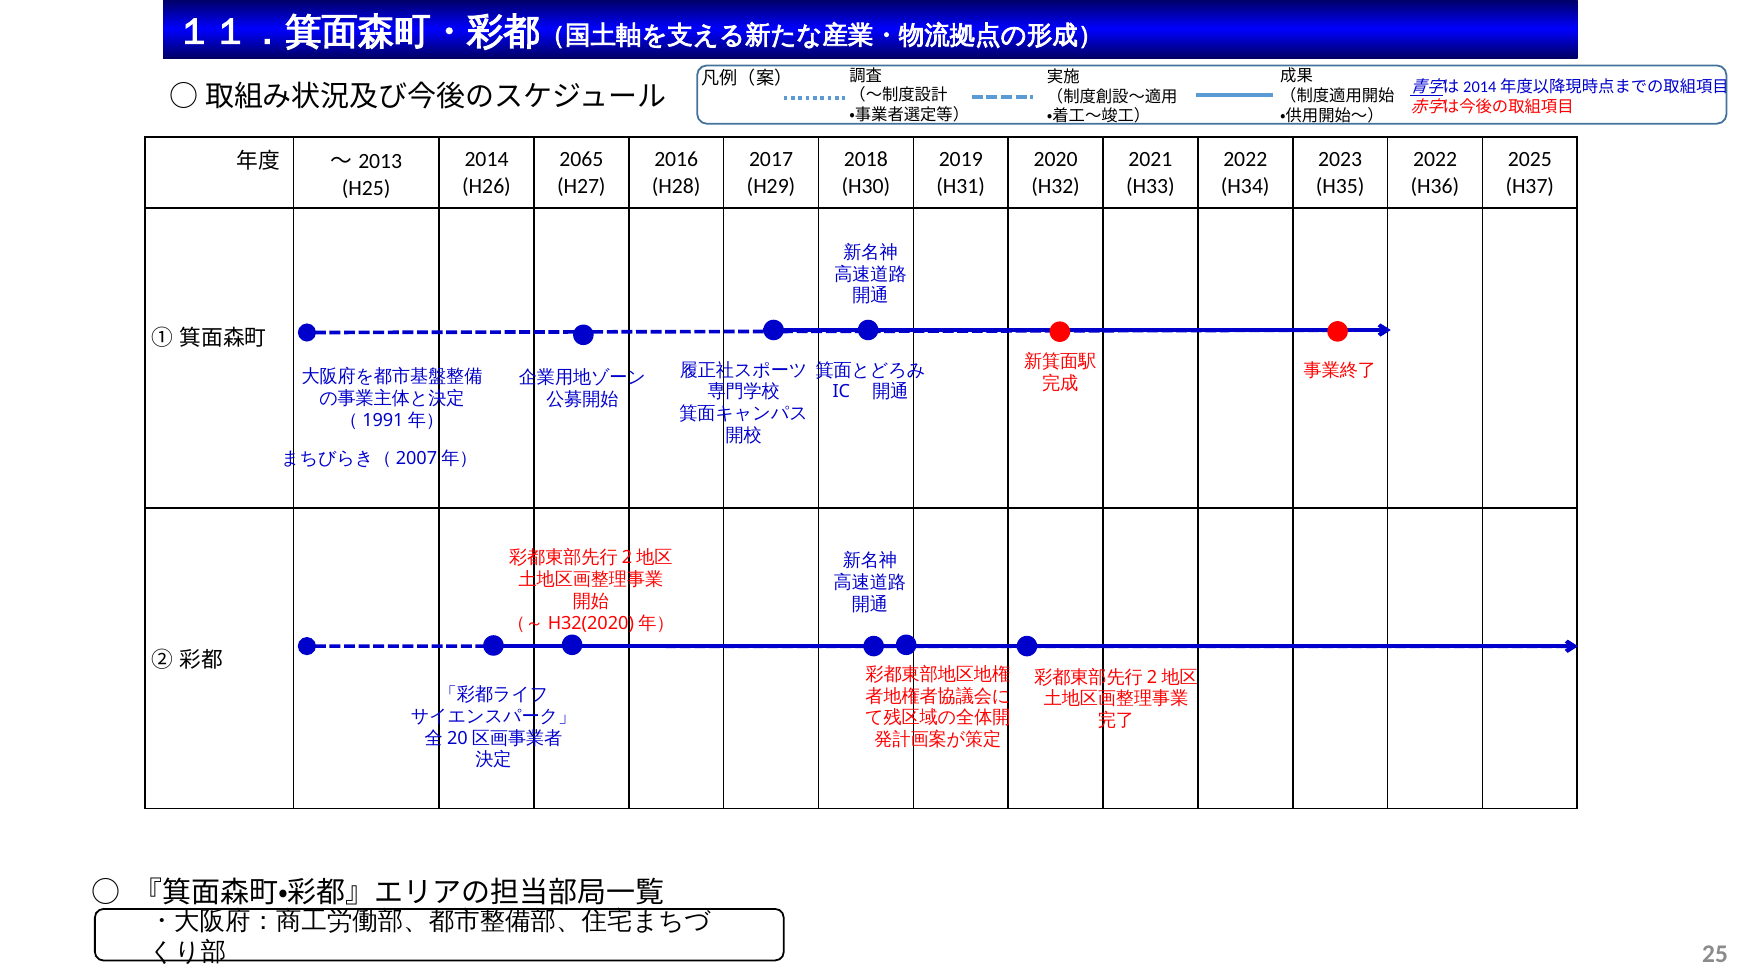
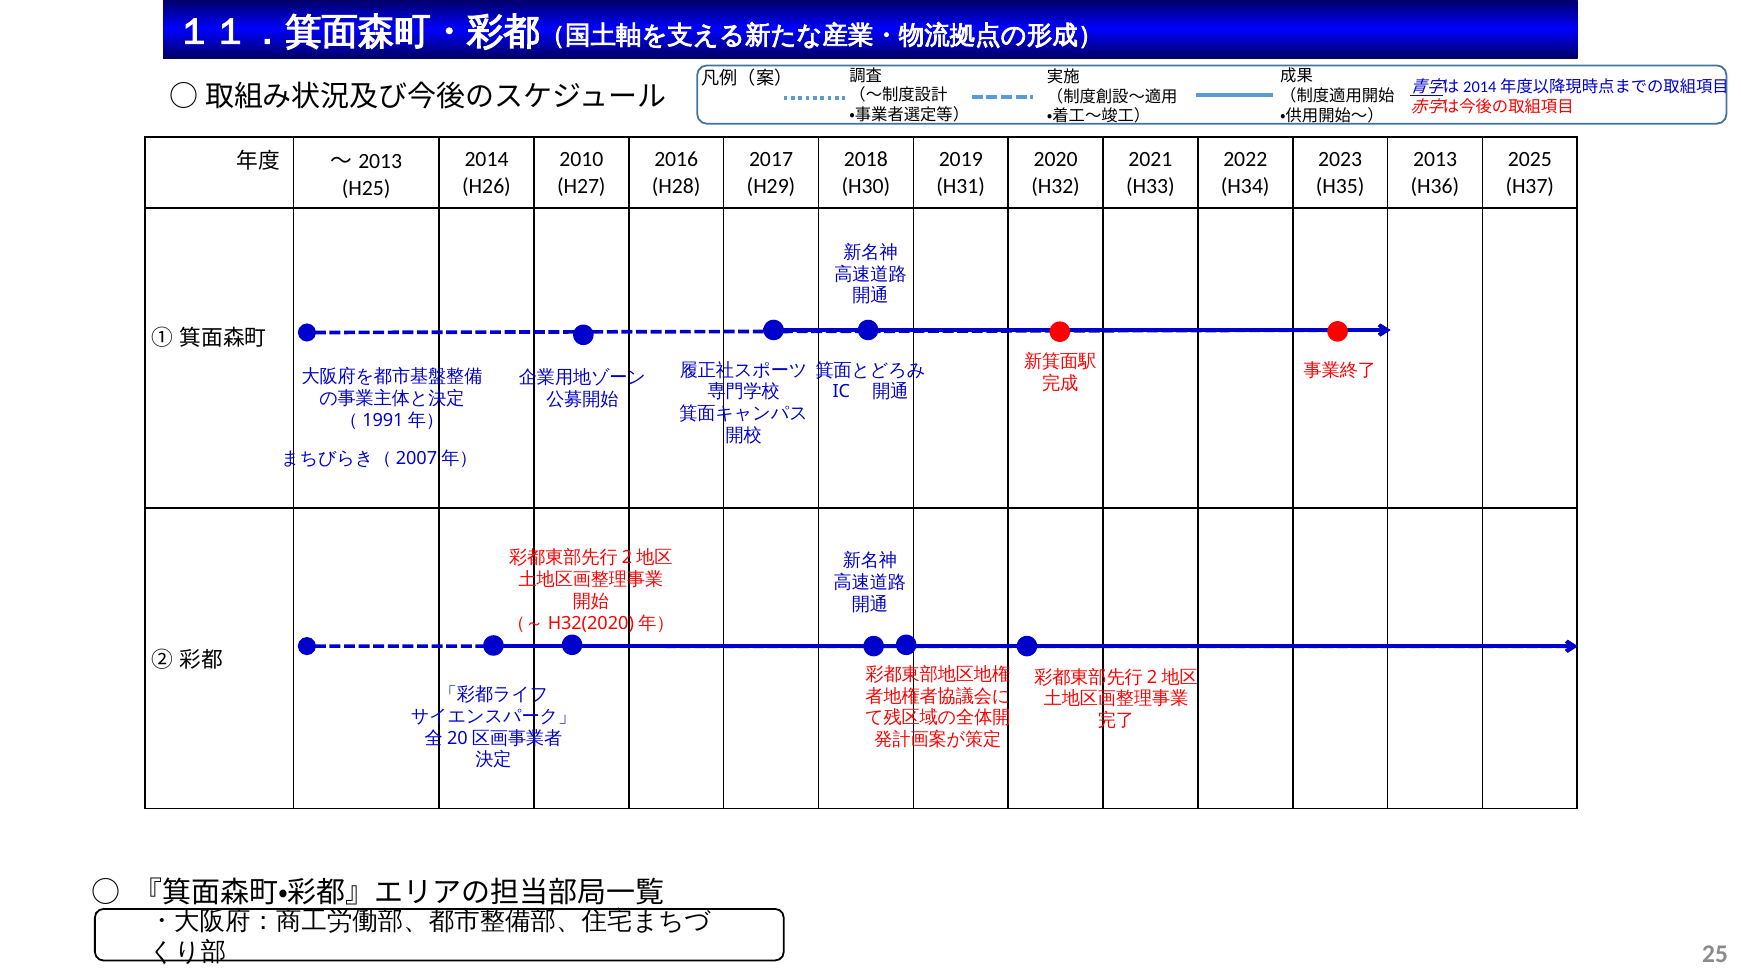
2065: 2065 -> 2010 (581, 159)
2022: 2022 -> 2013 (1435, 159)
